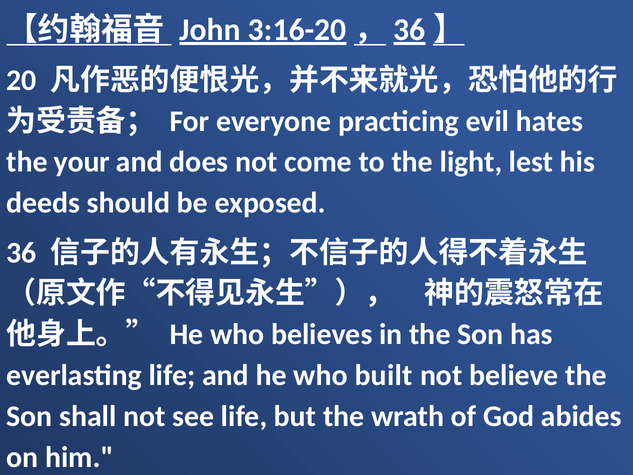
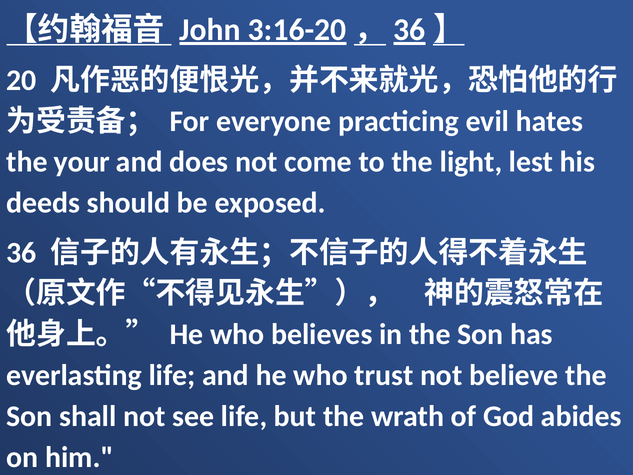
built: built -> trust (384, 375)
